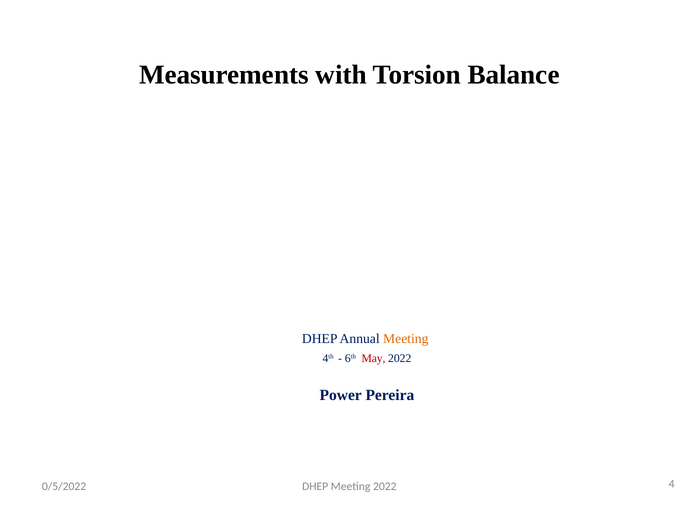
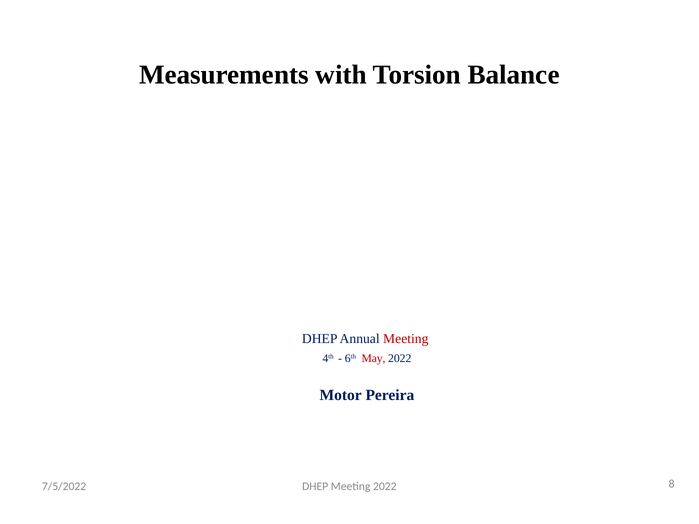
Meeting colour: orange -> red (406, 339)
Power: Power -> Motor (341, 395)
0/5/2022: 0/5/2022 -> 7/5/2022 (64, 487)
4: 4 -> 8 (672, 484)
